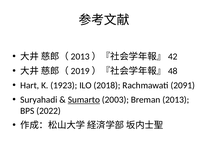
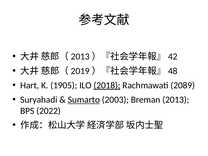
1923: 1923 -> 1905 (64, 85)
2018 underline: none -> present (107, 85)
2091: 2091 -> 2089 (183, 85)
